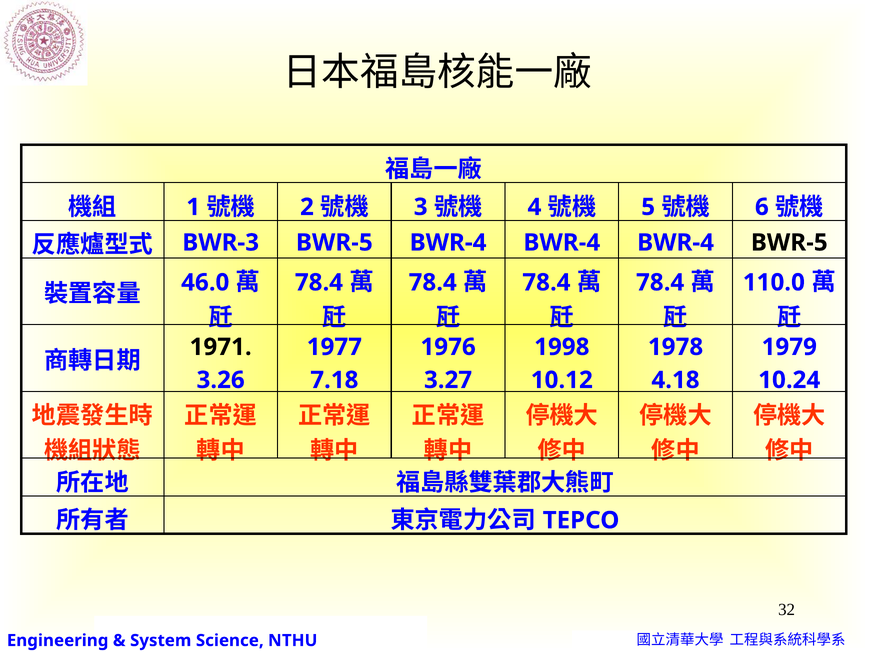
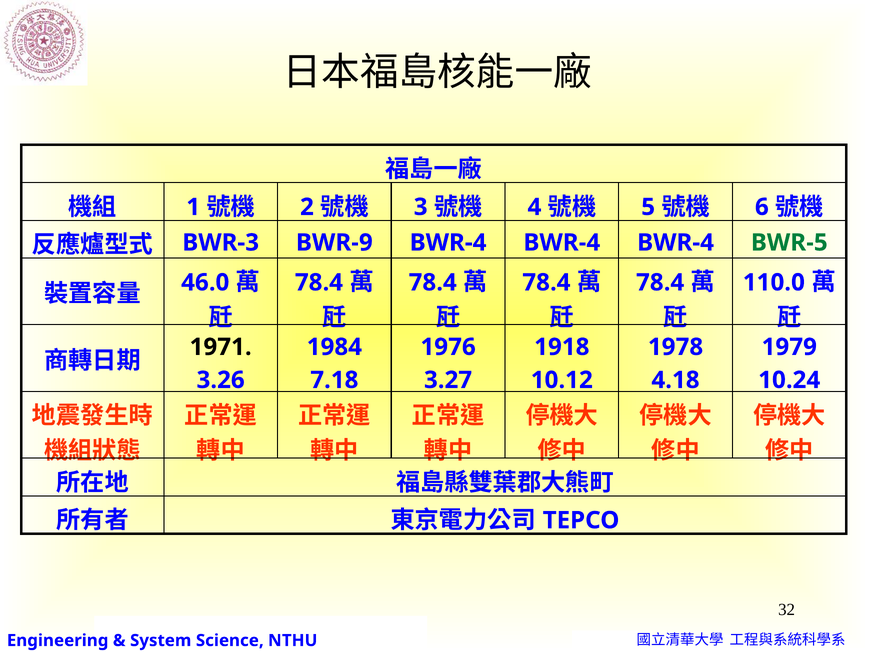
BWR-3 BWR-5: BWR-5 -> BWR-9 (334, 242)
BWR-5 colour: black -> green (789, 242)
1977: 1977 -> 1984 (334, 347)
1998: 1998 -> 1918 (562, 347)
